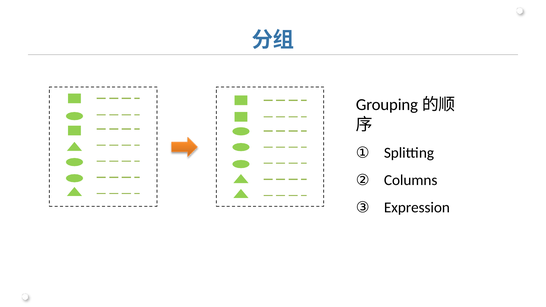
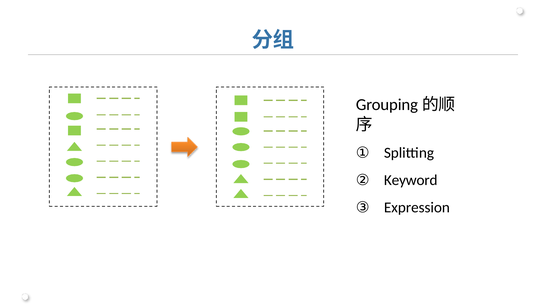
Columns: Columns -> Keyword (411, 180)
